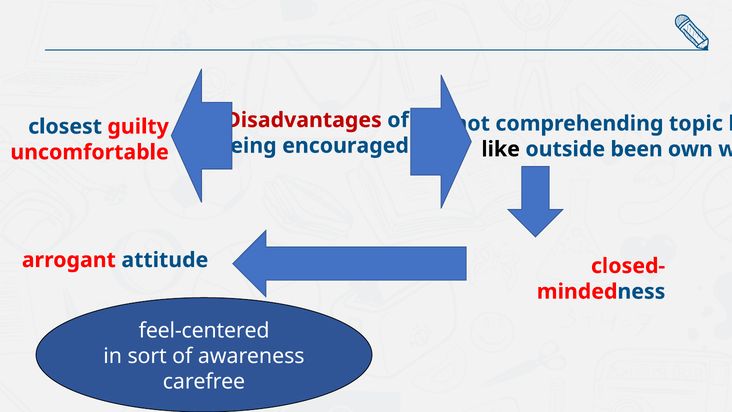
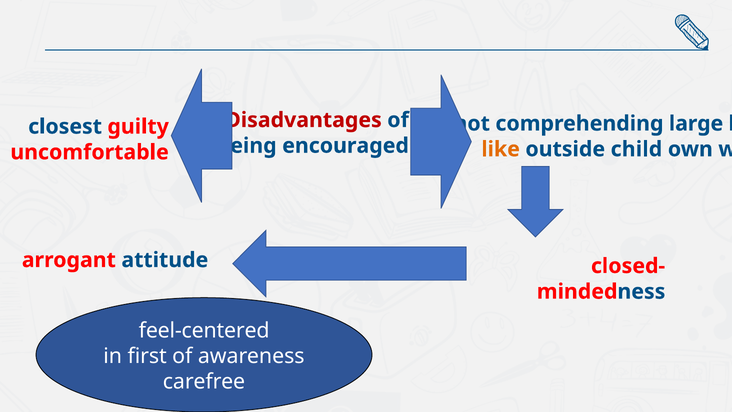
topic: topic -> large (696, 123)
like colour: black -> orange (501, 149)
been: been -> child (636, 149)
sort: sort -> first (147, 356)
